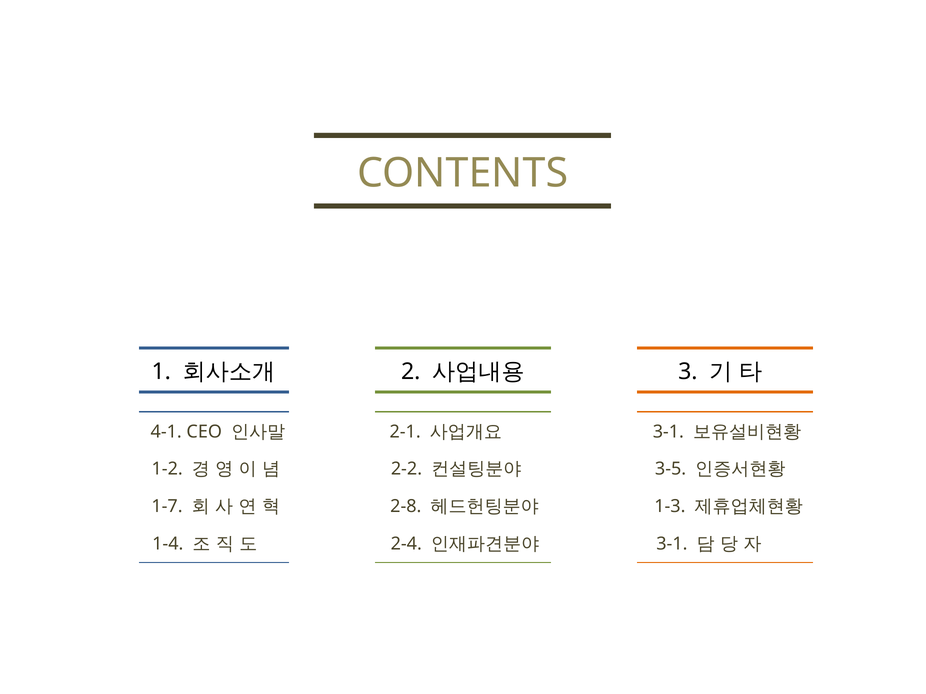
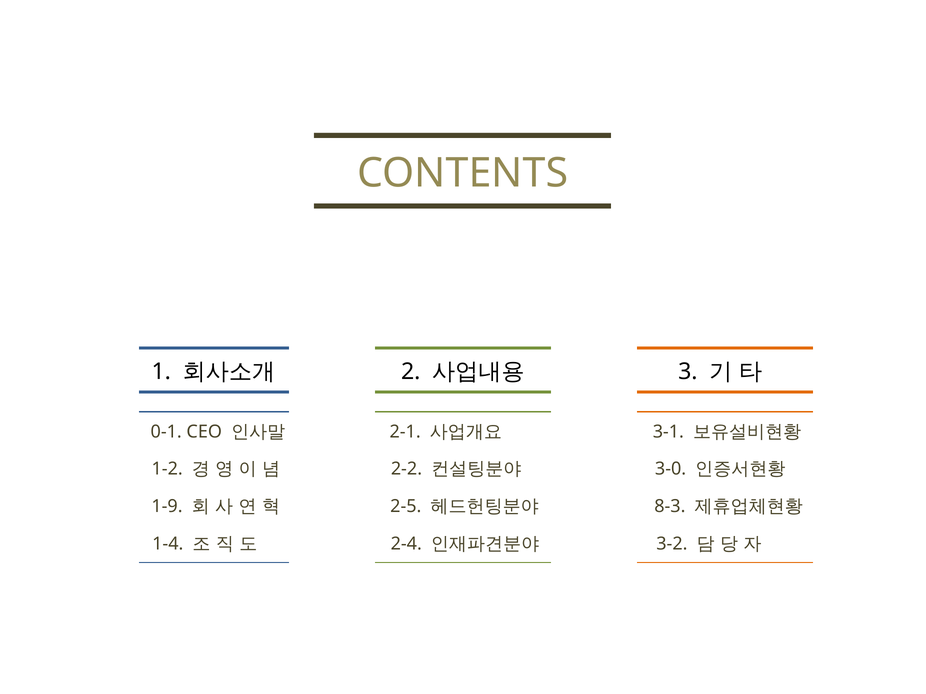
4-1: 4-1 -> 0-1 (166, 432)
3-5: 3-5 -> 3-0 (671, 469)
1-7: 1-7 -> 1-9 (167, 507)
2-8: 2-8 -> 2-5 (406, 507)
1-3: 1-3 -> 8-3 (670, 507)
3-1: 3-1 -> 3-2 (672, 544)
